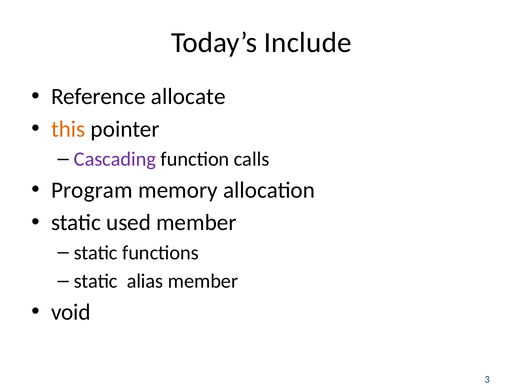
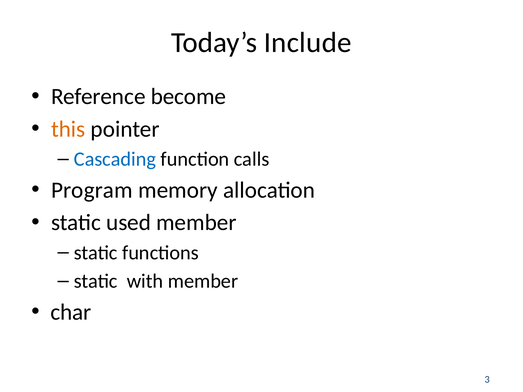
allocate: allocate -> become (188, 97)
Cascading colour: purple -> blue (115, 159)
alias: alias -> with (145, 281)
void: void -> char (71, 312)
